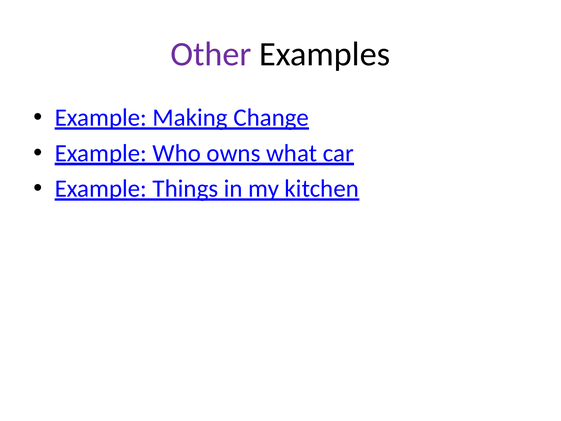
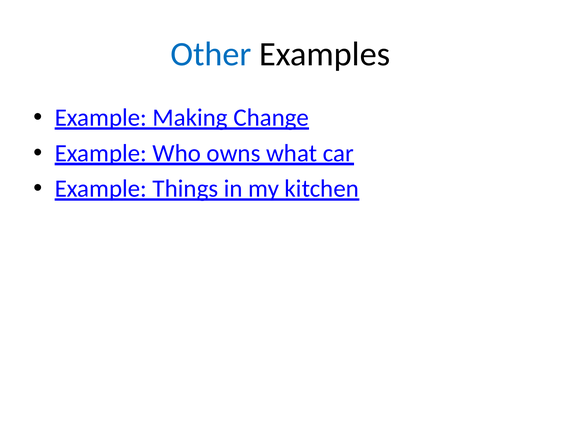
Other colour: purple -> blue (211, 54)
